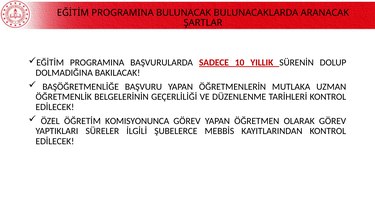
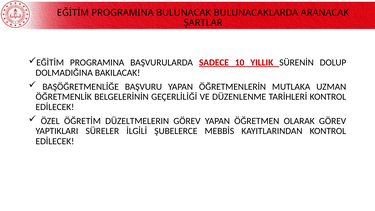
KOMISYONUNCA: KOMISYONUNCA -> DÜZELTMELERIN (137, 121)
